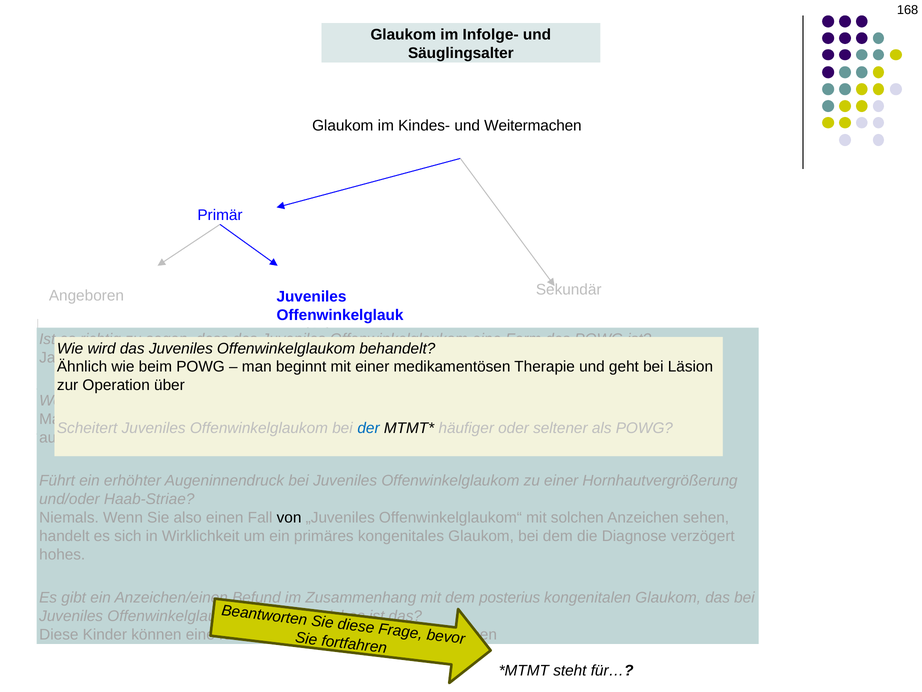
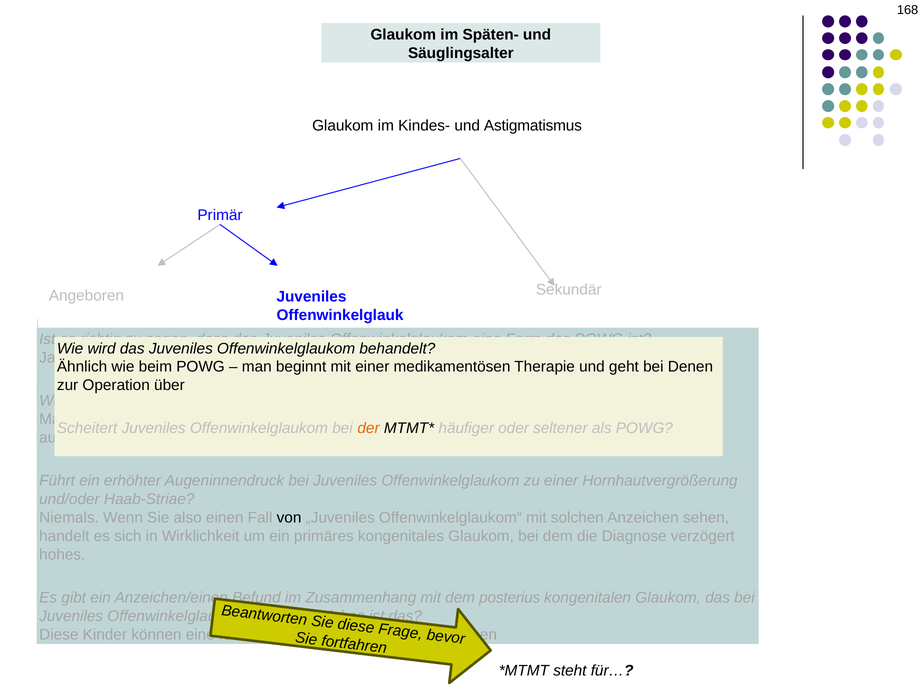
Infolge-: Infolge- -> Späten- (491, 35)
Weitermachen: Weitermachen -> Astigmatismus (533, 126)
Läsion: Läsion -> Denen (690, 367)
der colour: blue -> orange (369, 428)
